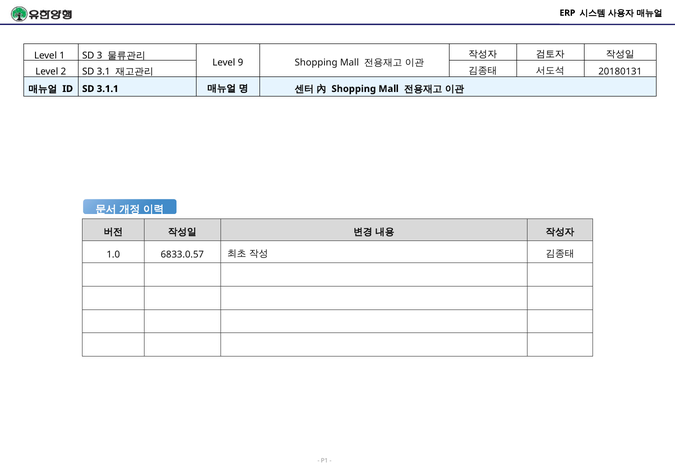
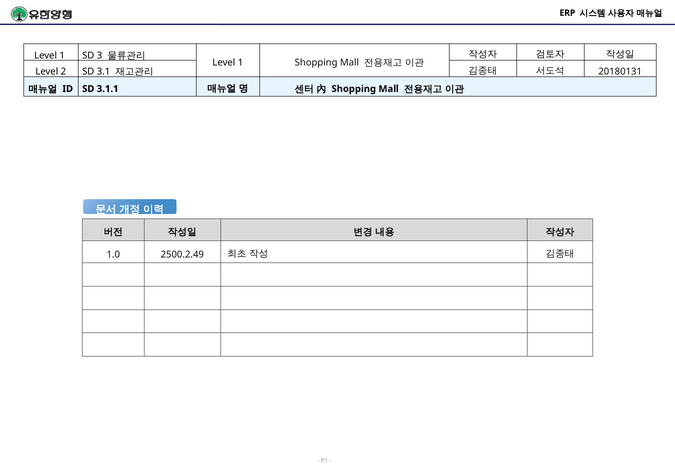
9: 9 -> 1 (241, 63)
6833.0.57: 6833.0.57 -> 2500.2.49 (182, 255)
